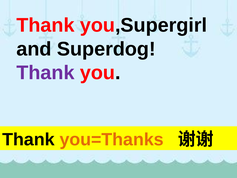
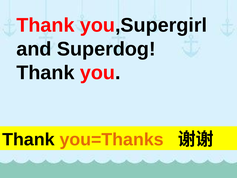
Thank colour: purple -> black (45, 73)
